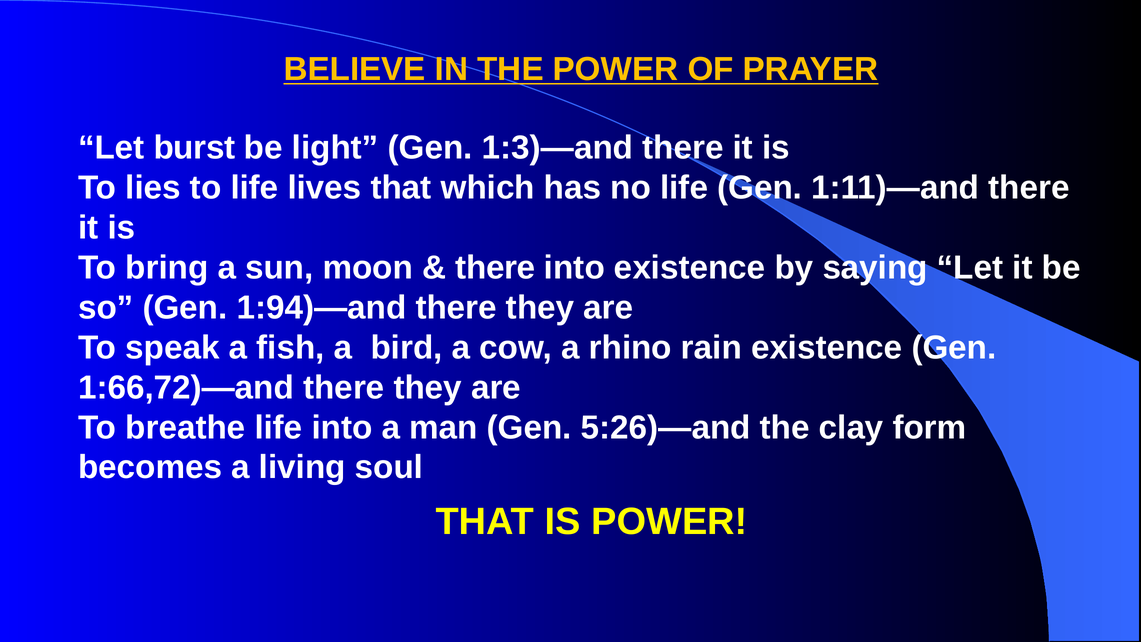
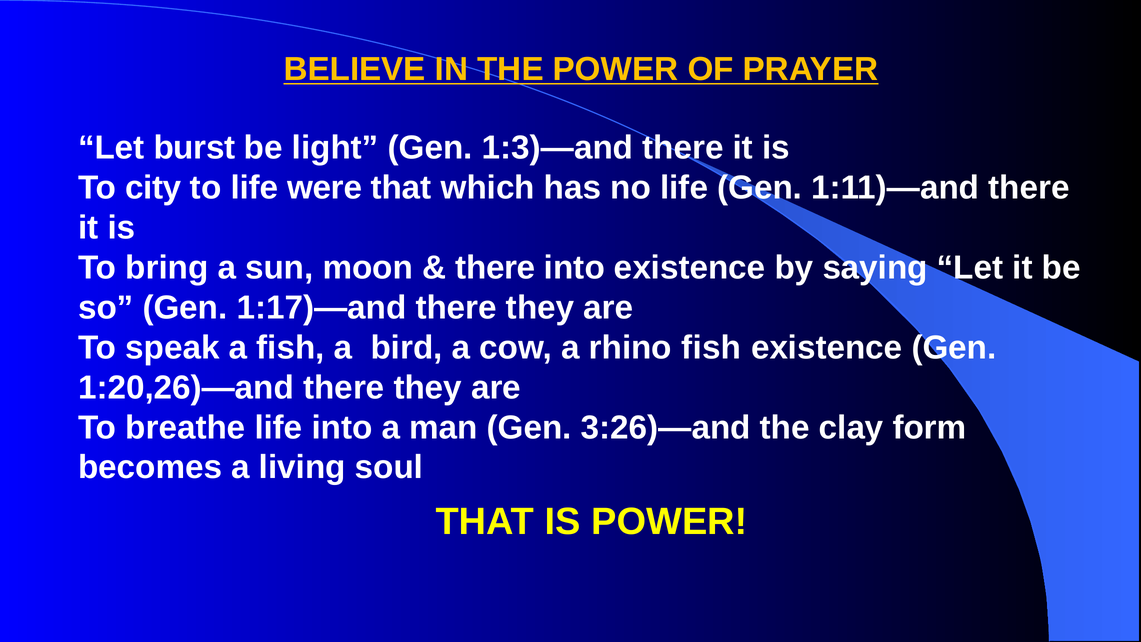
lies: lies -> city (153, 188)
lives: lives -> were (325, 188)
1:94)—and: 1:94)—and -> 1:17)—and (322, 308)
rhino rain: rain -> fish (711, 347)
1:66,72)—and: 1:66,72)—and -> 1:20,26)—and (186, 387)
5:26)—and: 5:26)—and -> 3:26)—and (666, 427)
